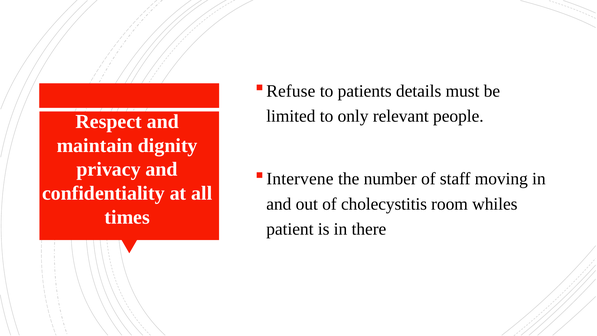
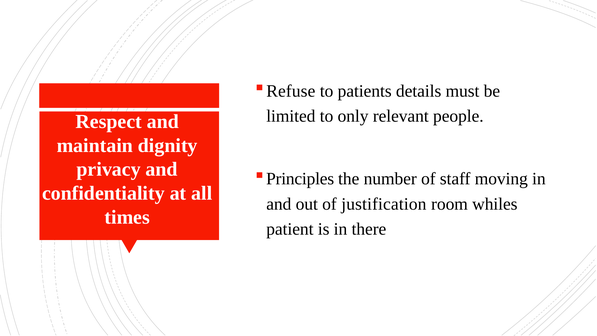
Intervene: Intervene -> Principles (300, 179)
cholecystitis: cholecystitis -> justification (384, 204)
